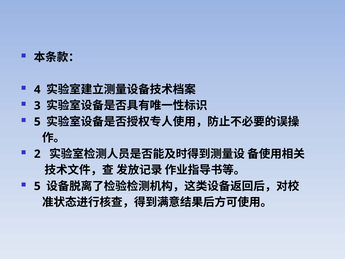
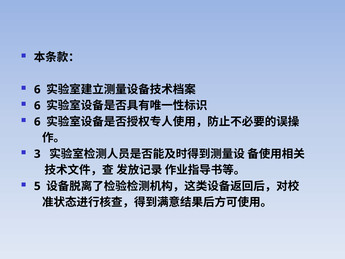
4: 4 -> 6 (37, 89)
3: 3 -> 6 (37, 106)
5: 5 -> 6 (37, 122)
2: 2 -> 3 (37, 154)
